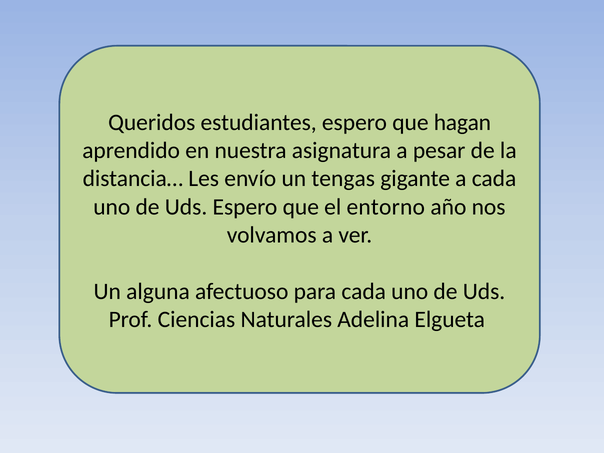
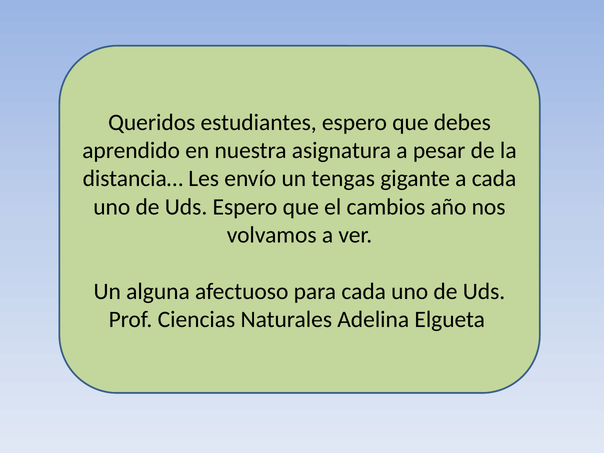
hagan: hagan -> debes (462, 122)
entorno: entorno -> cambios (386, 207)
